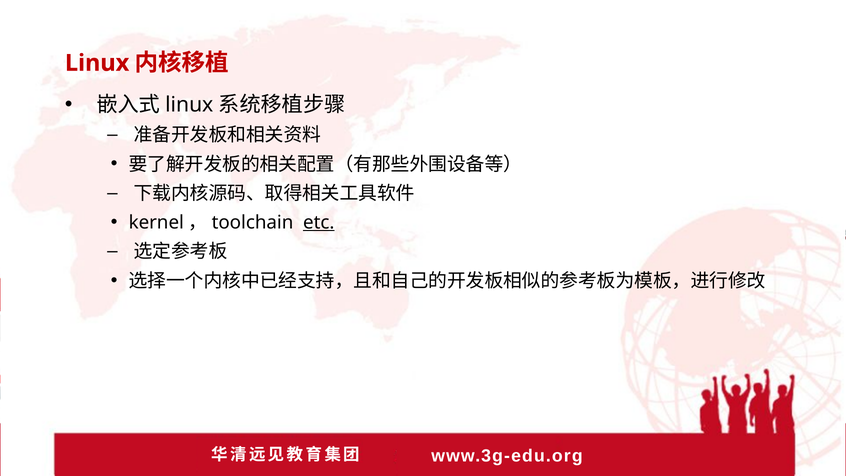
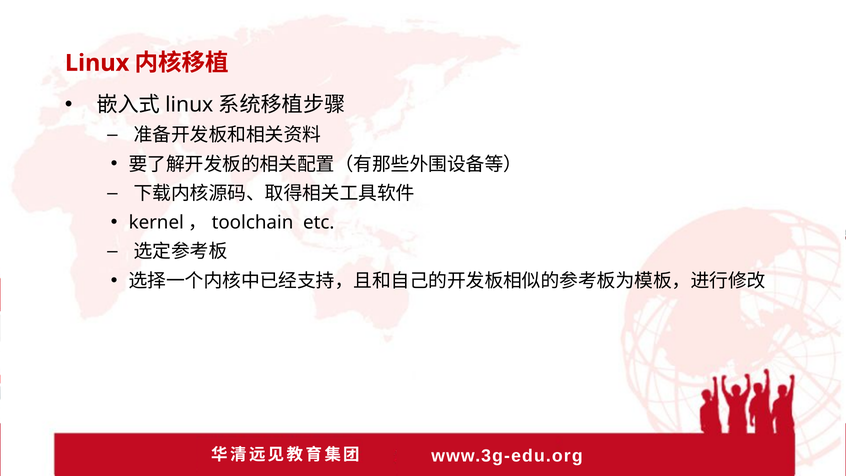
etc underline: present -> none (319, 223)
